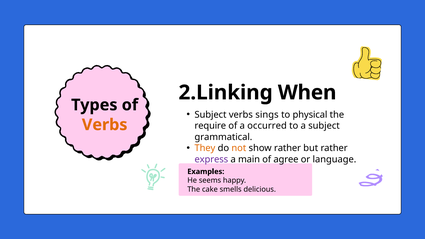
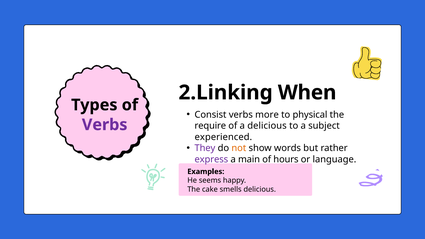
Subject: Subject -> Consist (210, 115)
sings: sings -> more (267, 115)
Verbs colour: orange -> purple (105, 125)
a occurred: occurred -> delicious (267, 126)
grammatical: grammatical -> experienced (223, 137)
They colour: orange -> purple (205, 148)
show rather: rather -> words (288, 148)
agree: agree -> hours (286, 159)
